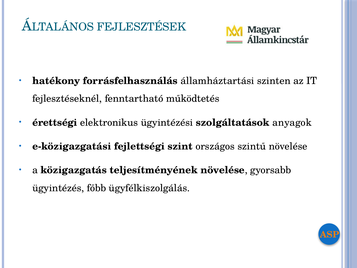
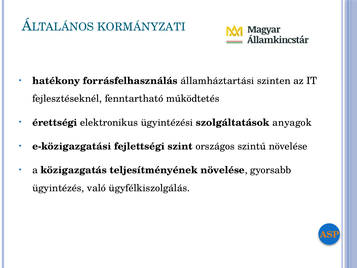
FEJLESZTÉSEK: FEJLESZTÉSEK -> KORMÁNYZATI (141, 27)
főbb: főbb -> való (96, 188)
